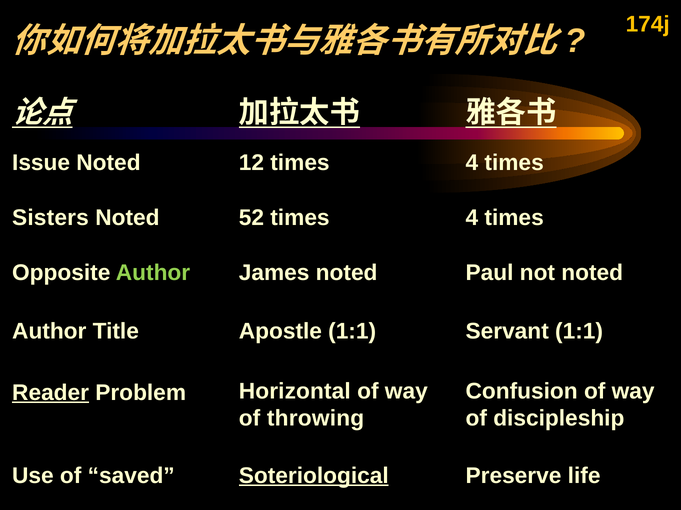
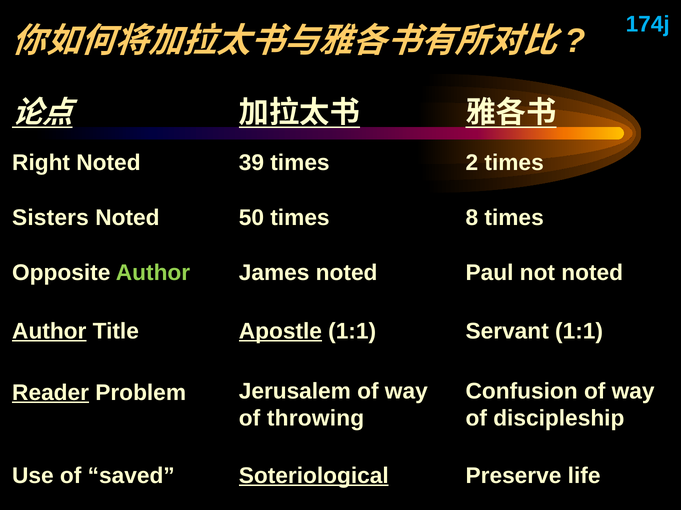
174j colour: yellow -> light blue (648, 24)
Issue: Issue -> Right (41, 163)
12: 12 -> 39 (251, 163)
4: 4 -> 2 (472, 163)
52: 52 -> 50 (251, 218)
4: 4 -> 8 (472, 218)
Author underline: none -> present (49, 332)
Apostle underline: none -> present (280, 332)
Horizontal: Horizontal -> Jerusalem (295, 392)
